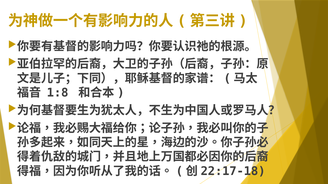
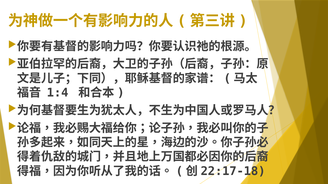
1:8: 1:8 -> 1:4 (58, 93)
